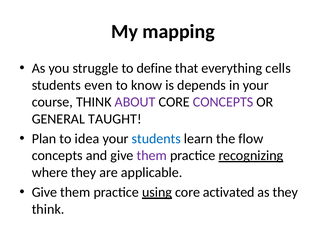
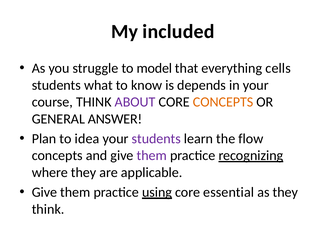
mapping: mapping -> included (178, 32)
define: define -> model (154, 68)
even: even -> what (98, 85)
CONCEPTS colour: purple -> orange (223, 102)
TAUGHT: TAUGHT -> ANSWER (115, 119)
students colour: blue -> purple (156, 138)
activated: activated -> essential (229, 192)
